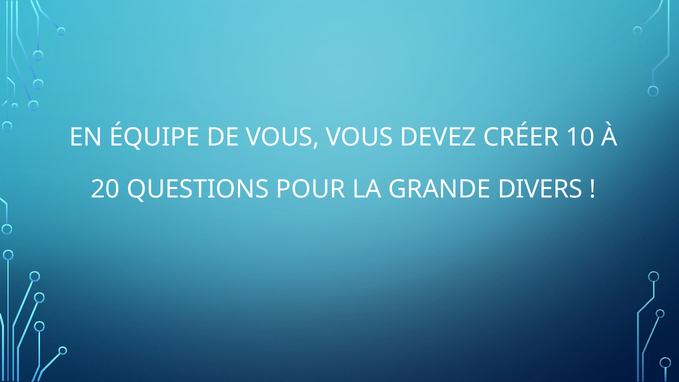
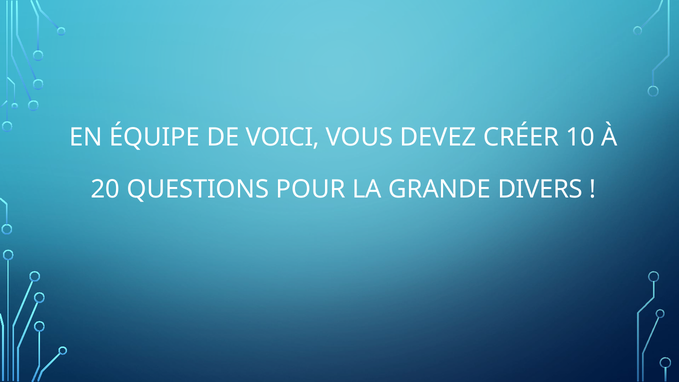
DE VOUS: VOUS -> VOICI (283, 138)
